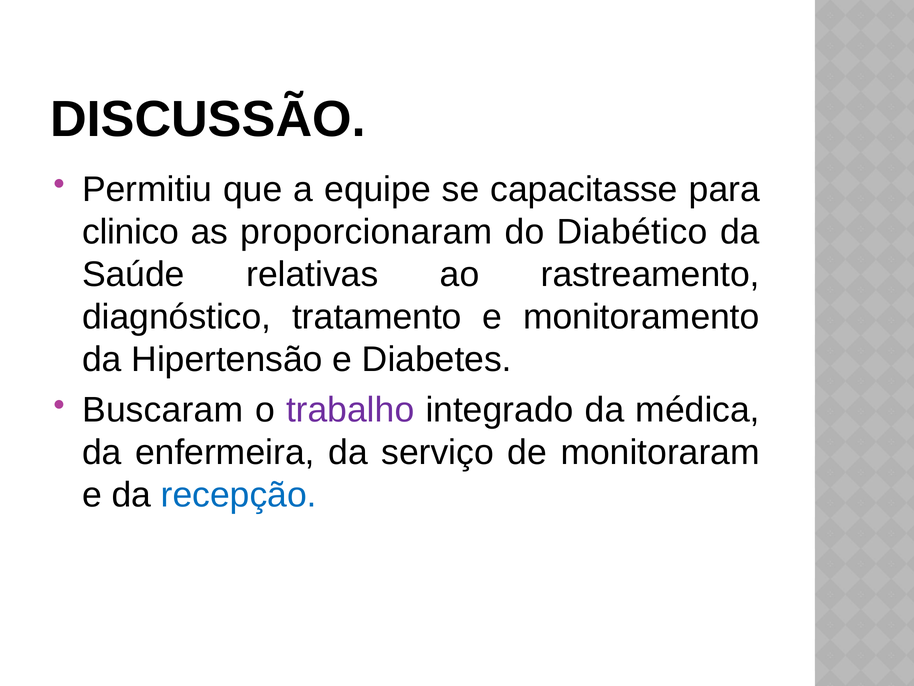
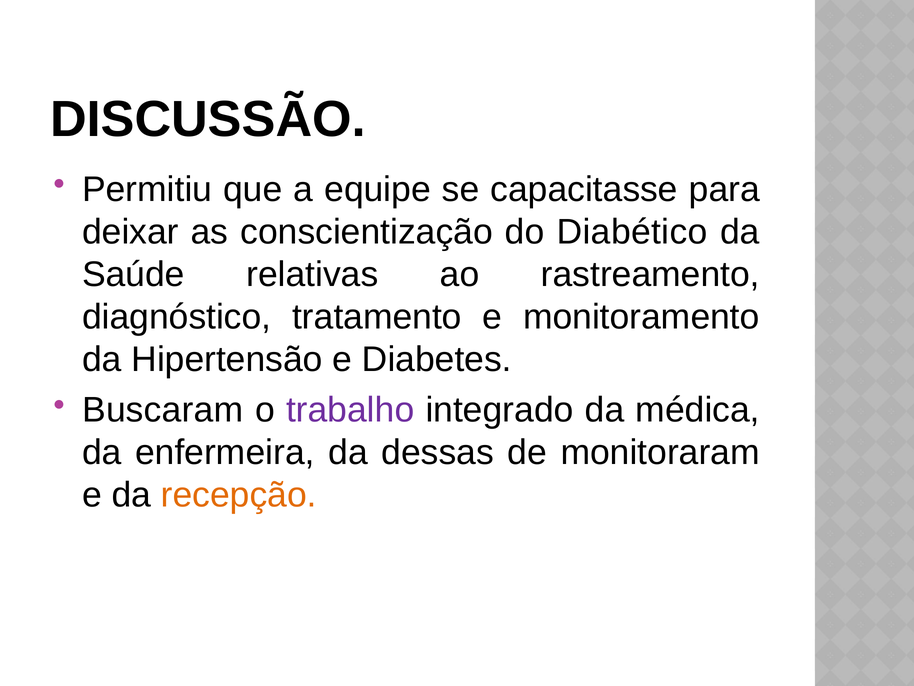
clinico: clinico -> deixar (130, 232)
proporcionaram: proporcionaram -> conscientização (367, 232)
serviço: serviço -> dessas (438, 452)
recepção colour: blue -> orange (239, 495)
